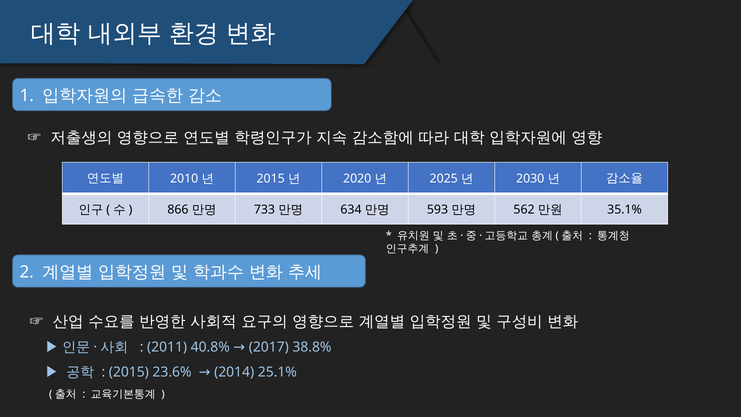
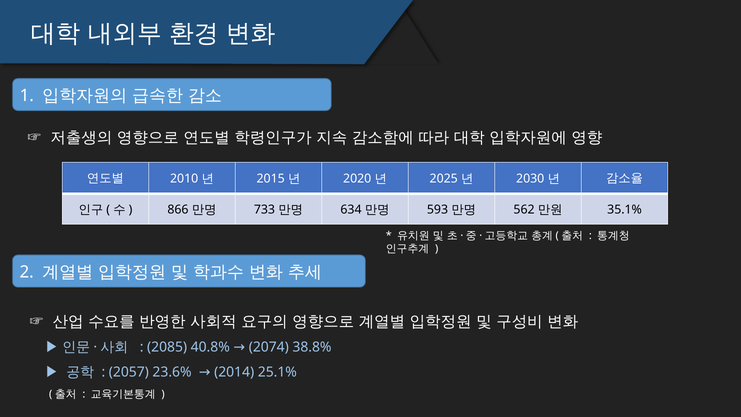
2011: 2011 -> 2085 (167, 347)
2017: 2017 -> 2074 (269, 347)
2015: 2015 -> 2057 (129, 372)
